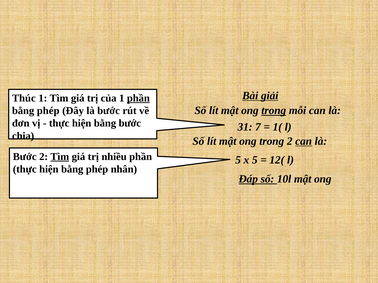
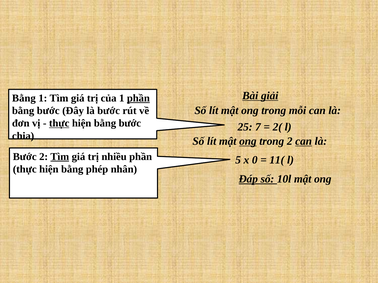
Thúc: Thúc -> Bằng (24, 98)
trong underline: present -> none (274, 111)
phép: phép -> bước (48, 111)
thực underline: none -> present (59, 123)
31: 31 -> 25 (245, 127)
1(: 1( -> 2( (277, 127)
ong underline: none -> present (248, 141)
x 5: 5 -> 0 (255, 160)
12(: 12( -> 11( (277, 160)
